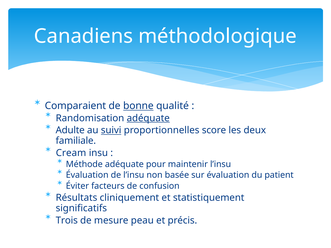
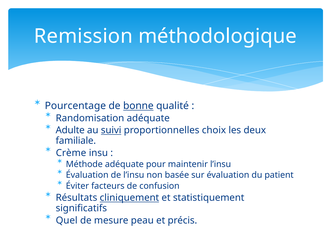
Canadiens: Canadiens -> Remission (83, 36)
Comparaient: Comparaient -> Pourcentage (75, 106)
adéquate underline: present -> none (148, 118)
score: score -> choix (214, 130)
Cream: Cream -> Crème (71, 153)
cliniquement underline: none -> present (129, 198)
Trois: Trois -> Quel (67, 221)
